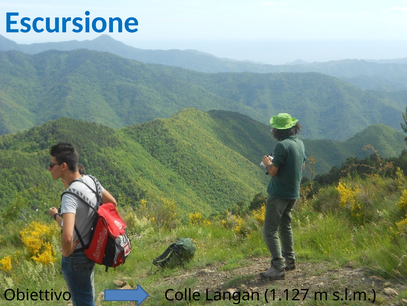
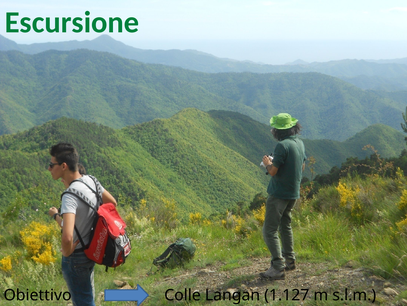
Escursione colour: blue -> green (72, 22)
